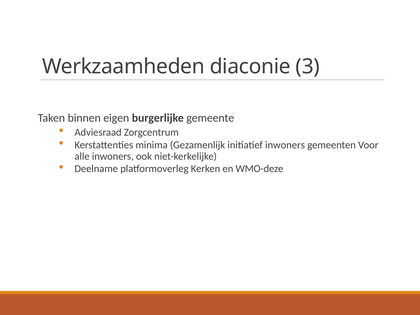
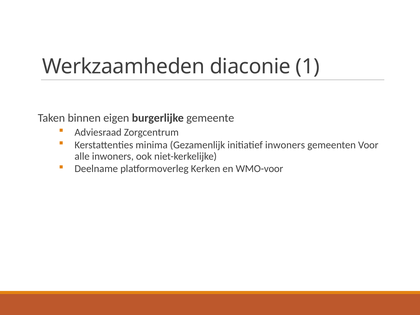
3: 3 -> 1 (308, 66)
WMO-deze: WMO-deze -> WMO-voor (259, 169)
